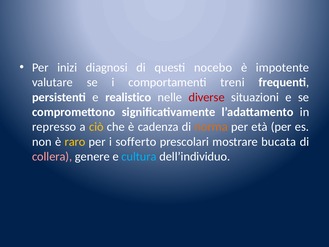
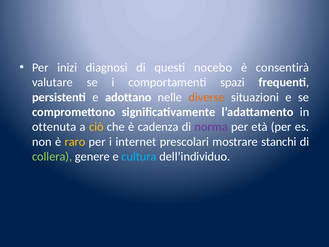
impotente: impotente -> consentirà (283, 67)
treni: treni -> spazi (233, 82)
realistico: realistico -> adottano (128, 97)
diverse colour: red -> orange (207, 97)
represso: represso -> ottenuta (54, 127)
norma colour: orange -> purple (211, 127)
sofferto: sofferto -> internet (136, 142)
bucata: bucata -> stanchi (279, 142)
collera colour: pink -> light green (52, 156)
